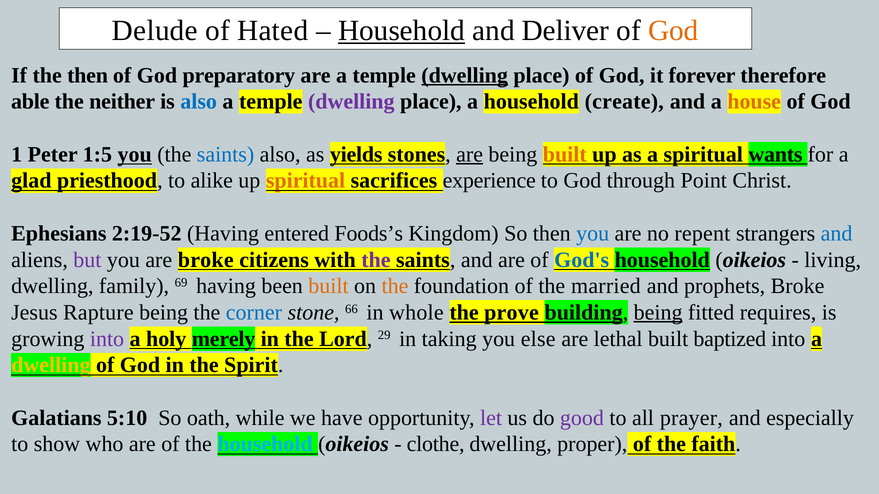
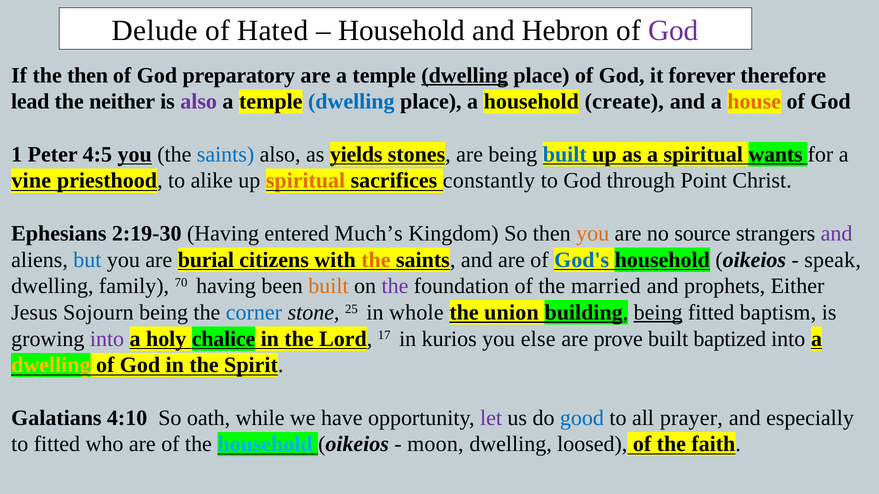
Household underline: present -> none (402, 31)
Deliver: Deliver -> Hebron (565, 31)
God colour: orange -> purple (673, 31)
able: able -> lead (30, 102)
also colour: blue -> purple (199, 102)
dwelling colour: purple -> blue (351, 102)
1:5: 1:5 -> 4:5 (97, 155)
are underline: present -> none (470, 155)
built colour: orange -> blue (565, 155)
glad: glad -> vine (31, 181)
experience: experience -> constantly (489, 181)
2:19-52: 2:19-52 -> 2:19-30 (147, 234)
Foods’s: Foods’s -> Much’s (369, 234)
you colour: blue -> orange (593, 234)
repent: repent -> source (703, 234)
and colour: blue -> purple (837, 234)
but colour: purple -> blue (87, 260)
are broke: broke -> burial (206, 260)
the colour: purple -> orange (376, 260)
living: living -> speak (833, 260)
69: 69 -> 70 (181, 283)
the colour: orange -> purple (395, 286)
prophets Broke: Broke -> Either (798, 286)
Rapture: Rapture -> Sojourn (98, 313)
66: 66 -> 25 (351, 309)
prove: prove -> union (511, 313)
requires: requires -> baptism (778, 313)
merely: merely -> chalice (224, 339)
29: 29 -> 17 (384, 336)
taking: taking -> kurios (449, 339)
lethal: lethal -> prove (618, 339)
5:10: 5:10 -> 4:10 (127, 418)
good colour: purple -> blue (582, 418)
to show: show -> fitted (57, 445)
clothe: clothe -> moon (435, 445)
proper: proper -> loosed (592, 445)
